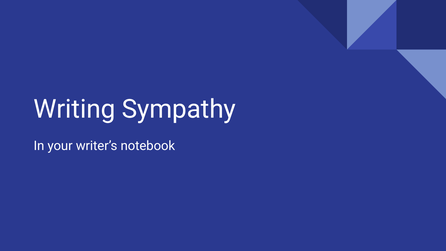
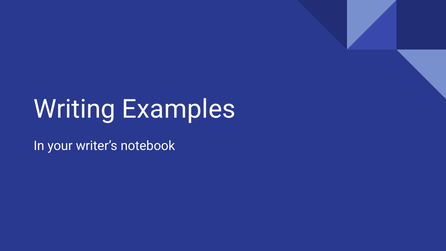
Sympathy: Sympathy -> Examples (179, 109)
